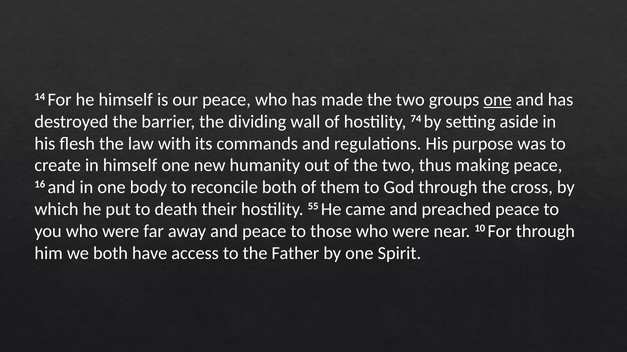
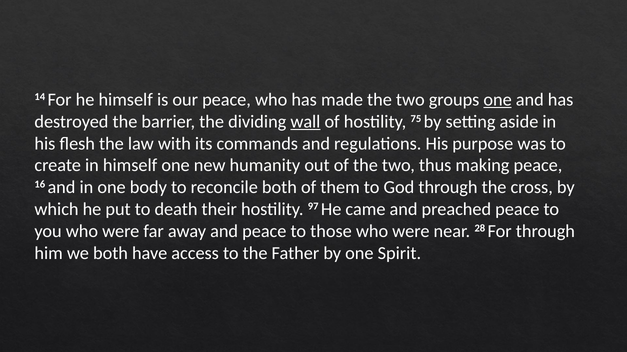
wall underline: none -> present (305, 122)
74: 74 -> 75 (416, 119)
55: 55 -> 97 (313, 207)
10: 10 -> 28 (480, 229)
